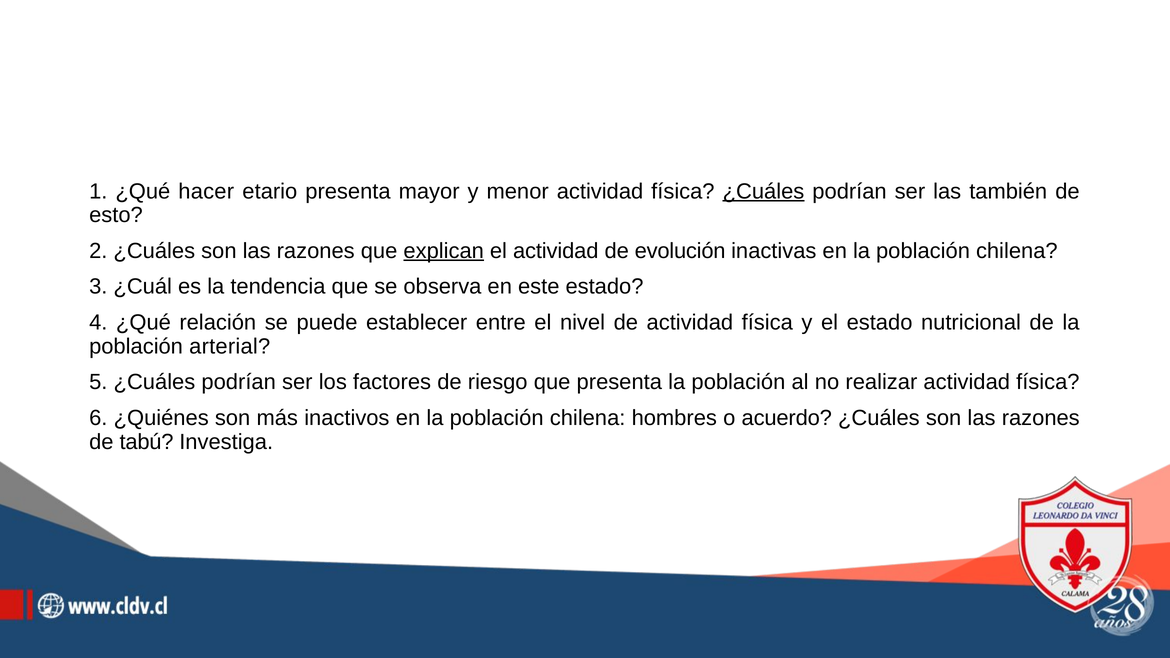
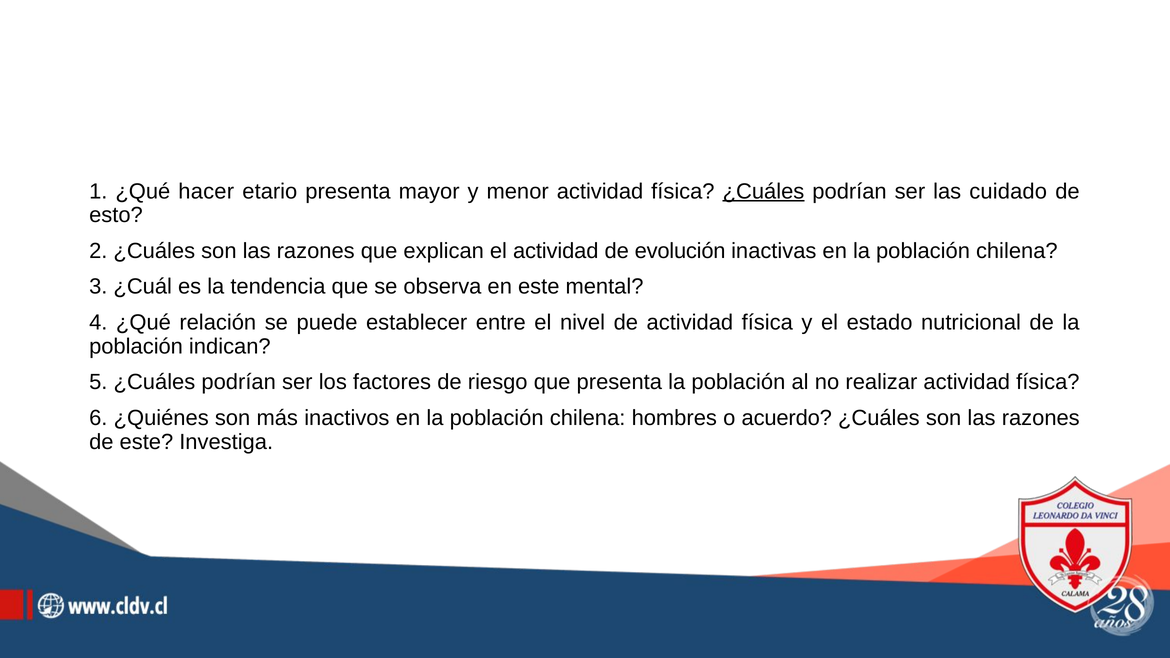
también: también -> cuidado (1008, 191)
explican underline: present -> none (444, 251)
este estado: estado -> mental (604, 287)
arterial: arterial -> indican (230, 346)
de tabú: tabú -> este (146, 442)
